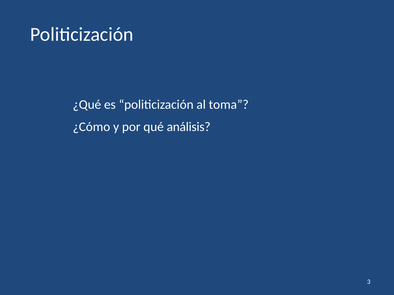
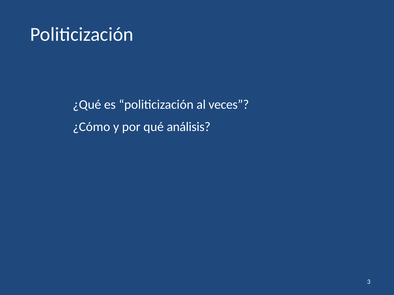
toma: toma -> veces (229, 105)
